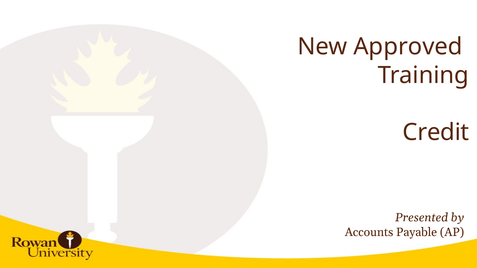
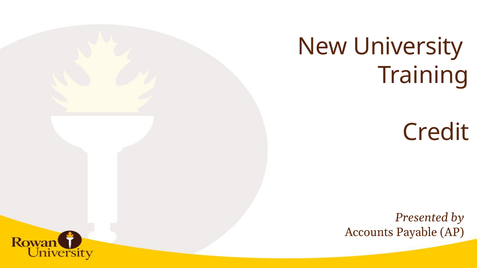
Approved: Approved -> University (408, 47)
